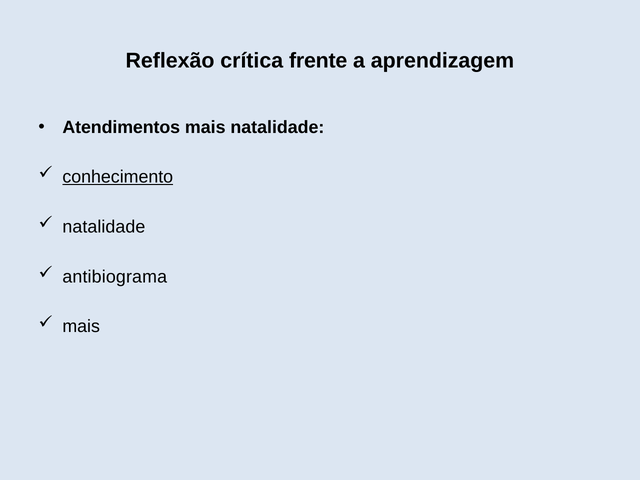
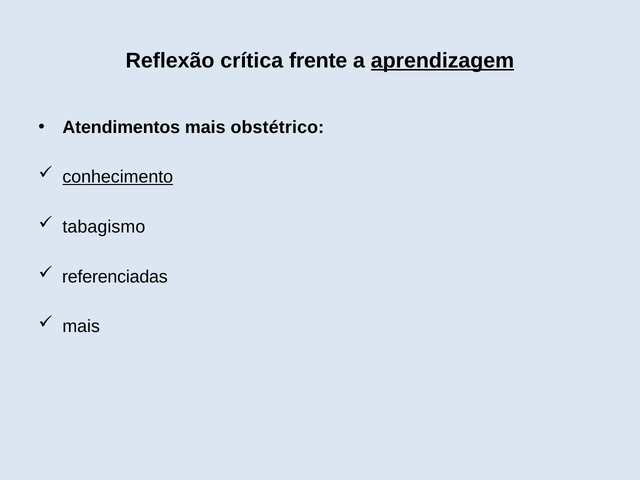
aprendizagem underline: none -> present (443, 61)
mais natalidade: natalidade -> obstétrico (277, 127)
natalidade: natalidade -> tabagismo (104, 227)
antibiograma: antibiograma -> referenciadas (115, 277)
